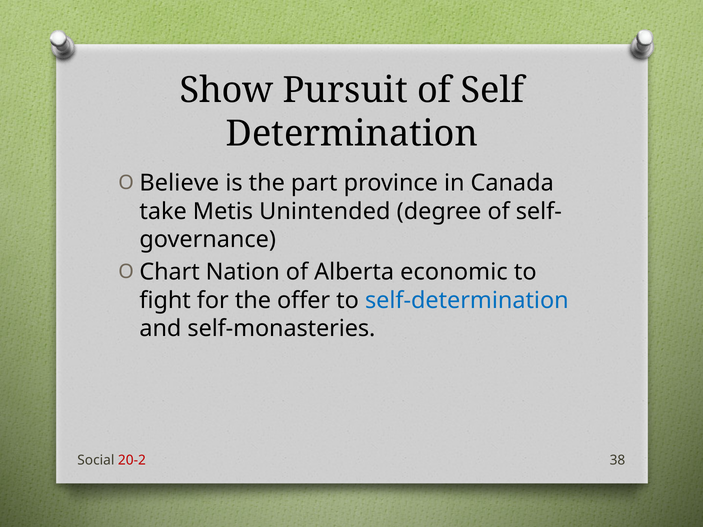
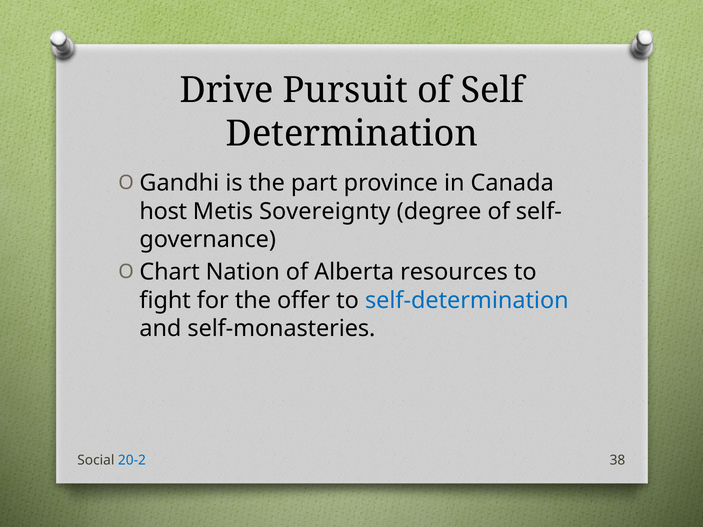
Show: Show -> Drive (227, 91)
Believe: Believe -> Gandhi (179, 183)
take: take -> host (163, 211)
Unintended: Unintended -> Sovereignty (325, 211)
economic: economic -> resources (454, 272)
20-2 colour: red -> blue (132, 460)
